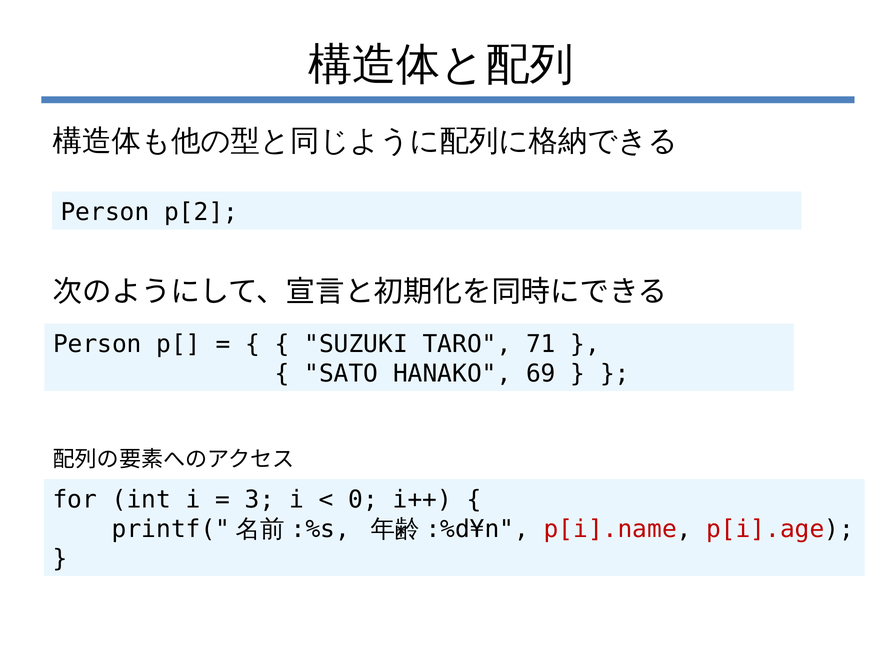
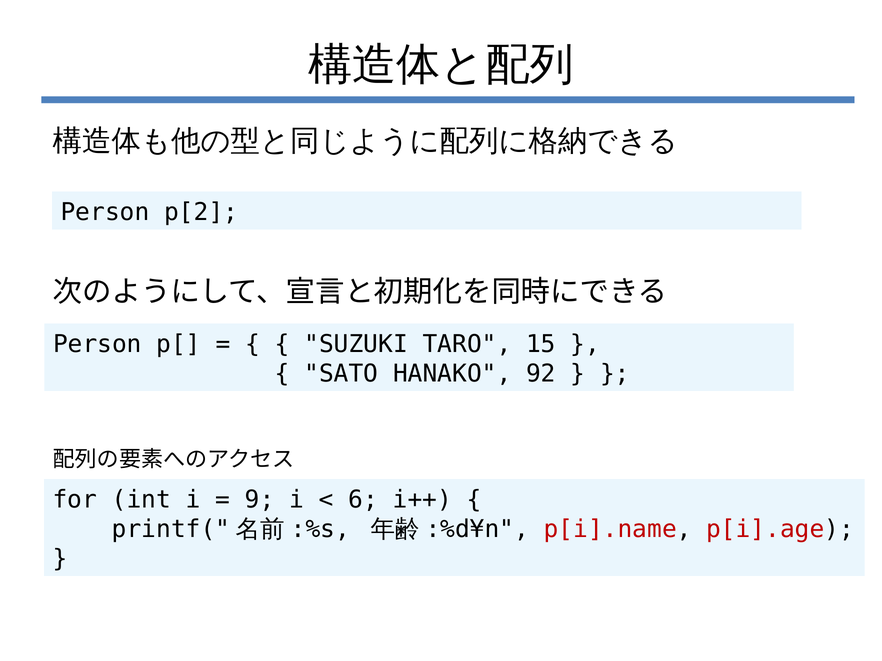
71: 71 -> 15 (541, 345)
69: 69 -> 92 (541, 374)
3: 3 -> 9 (260, 500)
0: 0 -> 6 (363, 500)
